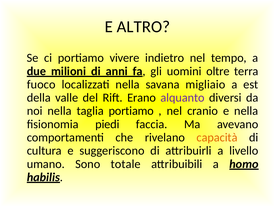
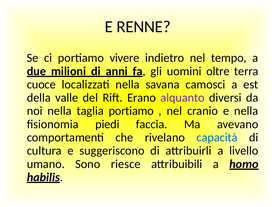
ALTRO: ALTRO -> RENNE (144, 27)
fuoco: fuoco -> cuoce (41, 84)
migliaio: migliaio -> camosci (205, 84)
capacità colour: orange -> blue (217, 137)
totale: totale -> riesce (126, 163)
